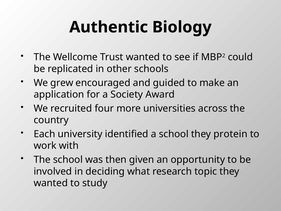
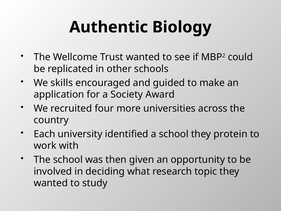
grew: grew -> skills (62, 83)
